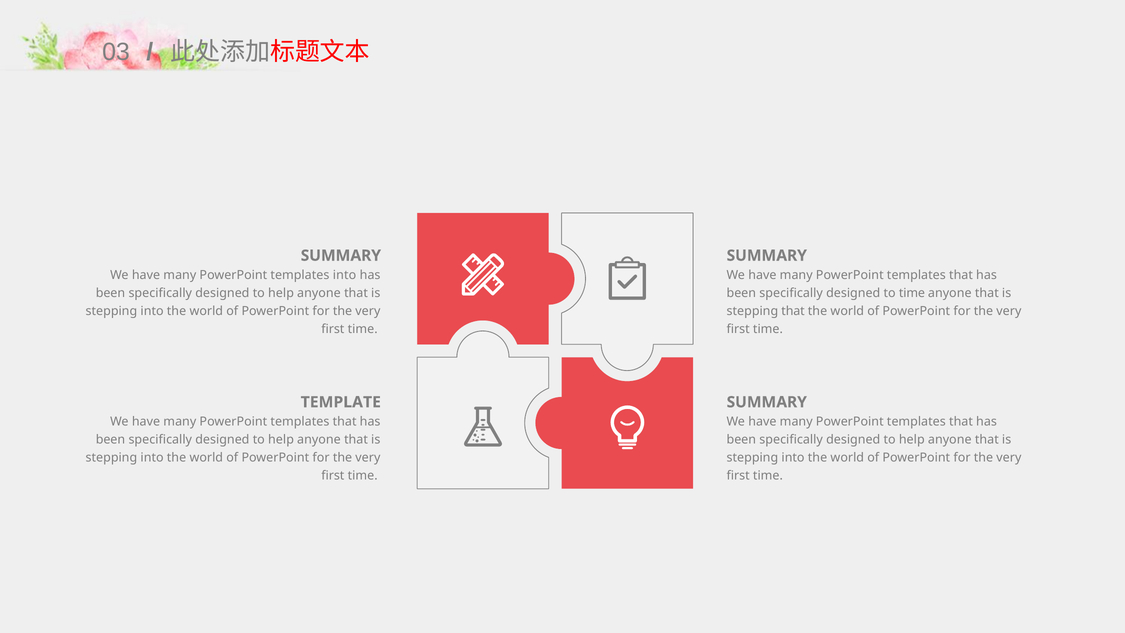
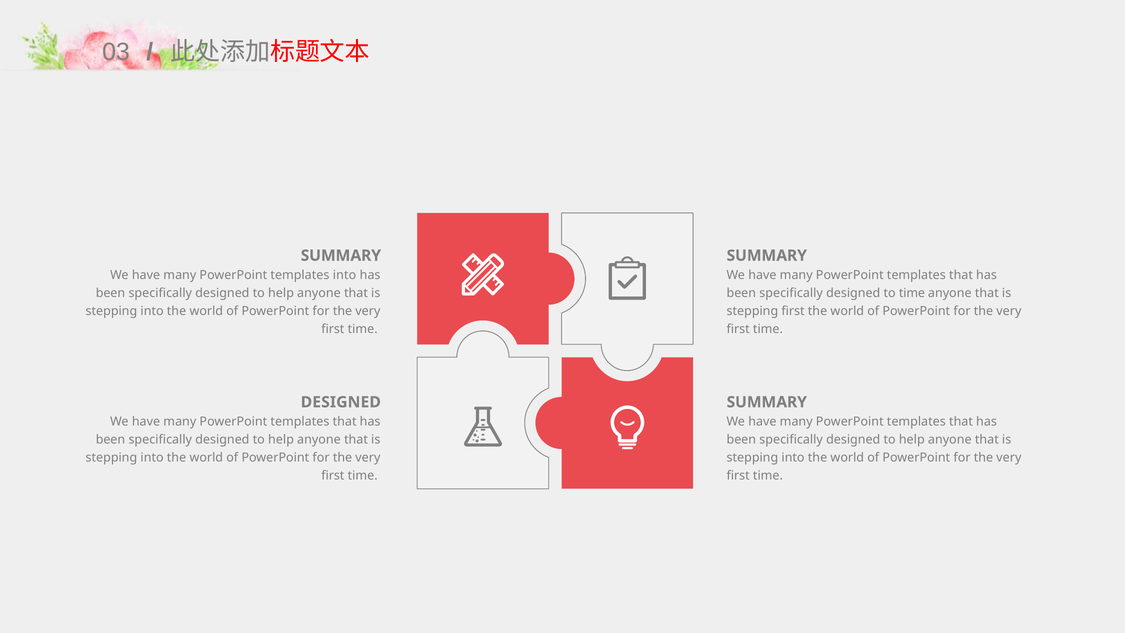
stepping that: that -> first (793, 311)
TEMPLATE: TEMPLATE -> DESIGNED (341, 402)
